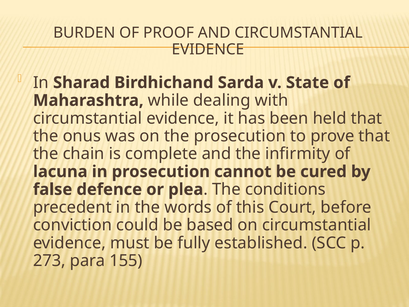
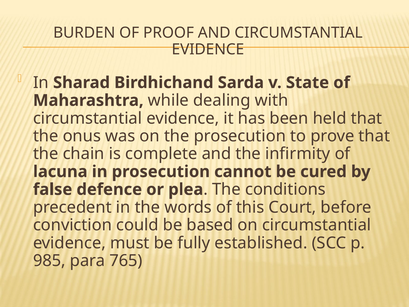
273: 273 -> 985 (49, 260)
155: 155 -> 765 (126, 260)
